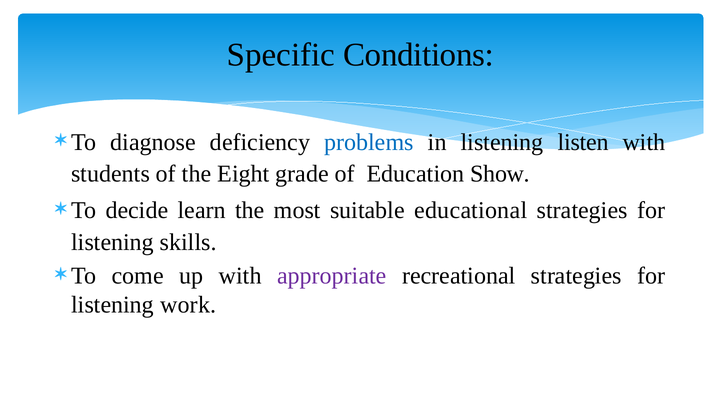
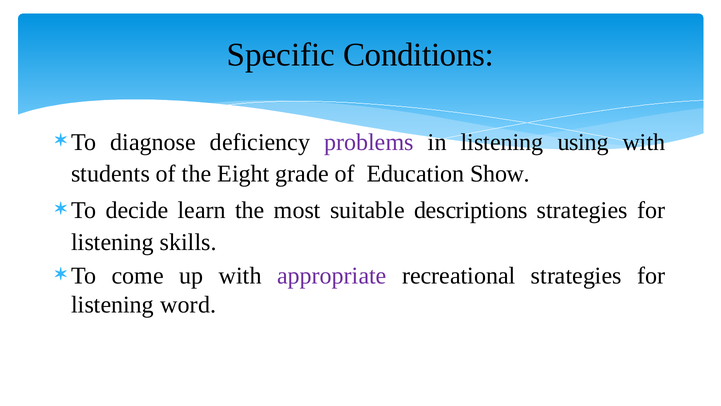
problems colour: blue -> purple (369, 142)
listen: listen -> using (583, 142)
educational: educational -> descriptions (471, 210)
work: work -> word (188, 305)
